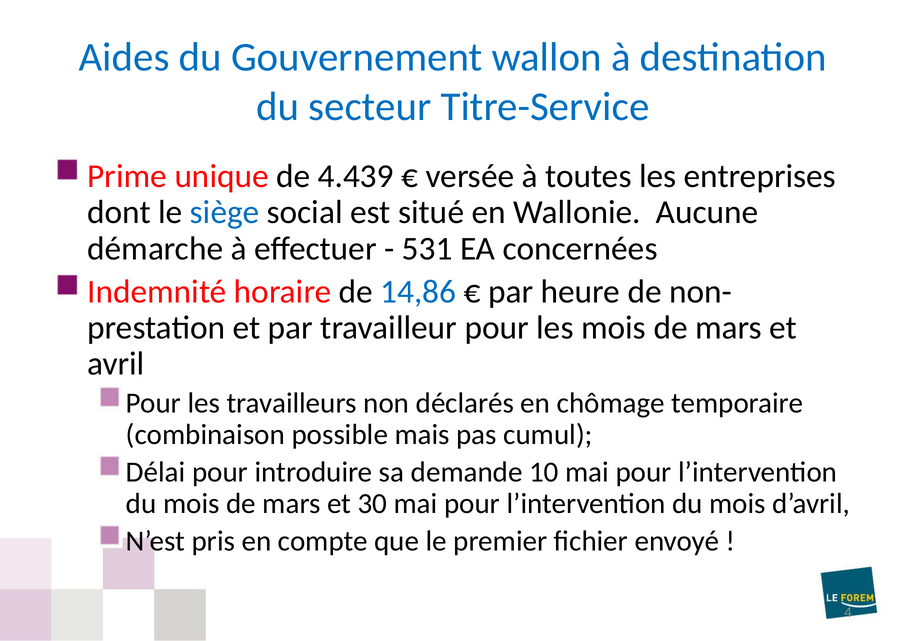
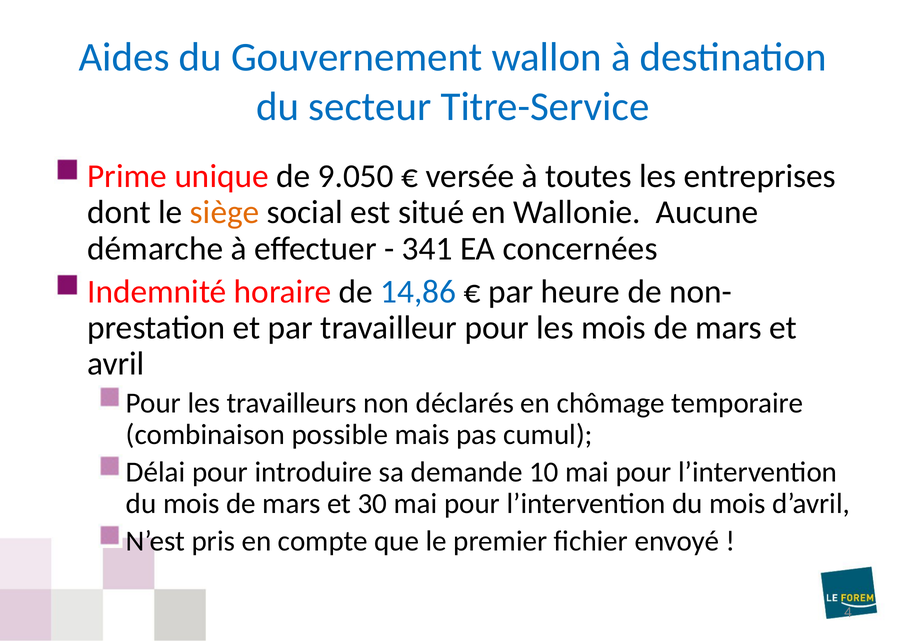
4.439: 4.439 -> 9.050 (356, 176)
siège colour: blue -> orange (225, 212)
531: 531 -> 341 (427, 249)
